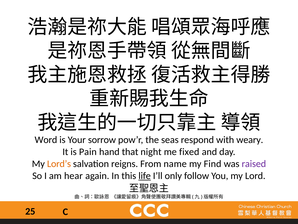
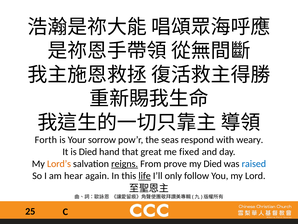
Word: Word -> Forth (46, 140)
is Pain: Pain -> Died (88, 152)
night: night -> great (151, 152)
reigns underline: none -> present (125, 163)
name: name -> prove (175, 163)
my Find: Find -> Died (213, 163)
raised colour: purple -> blue (254, 163)
